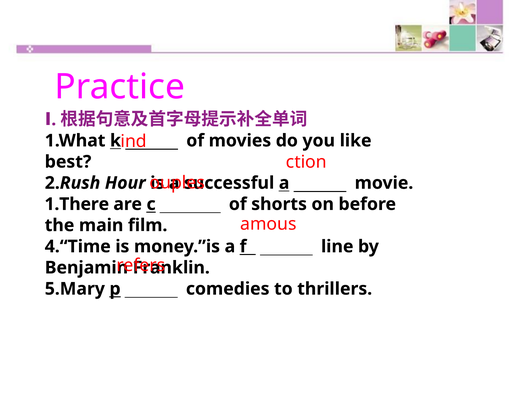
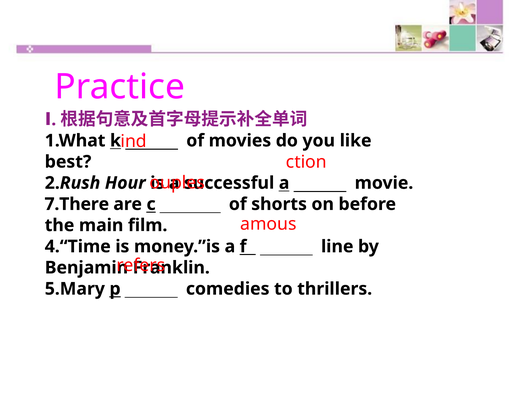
1.There: 1.There -> 7.There (77, 204)
